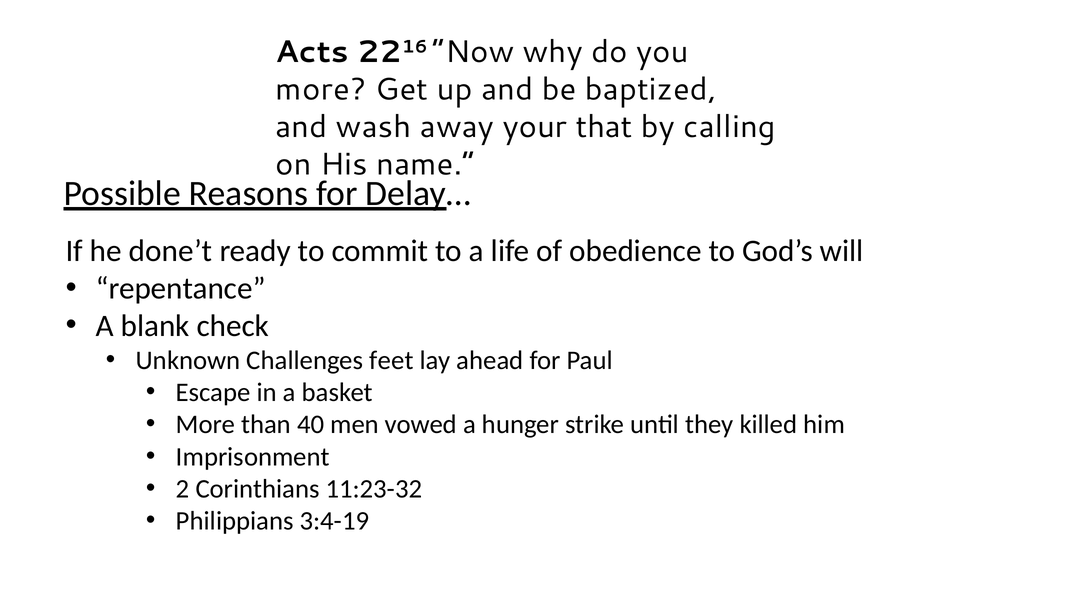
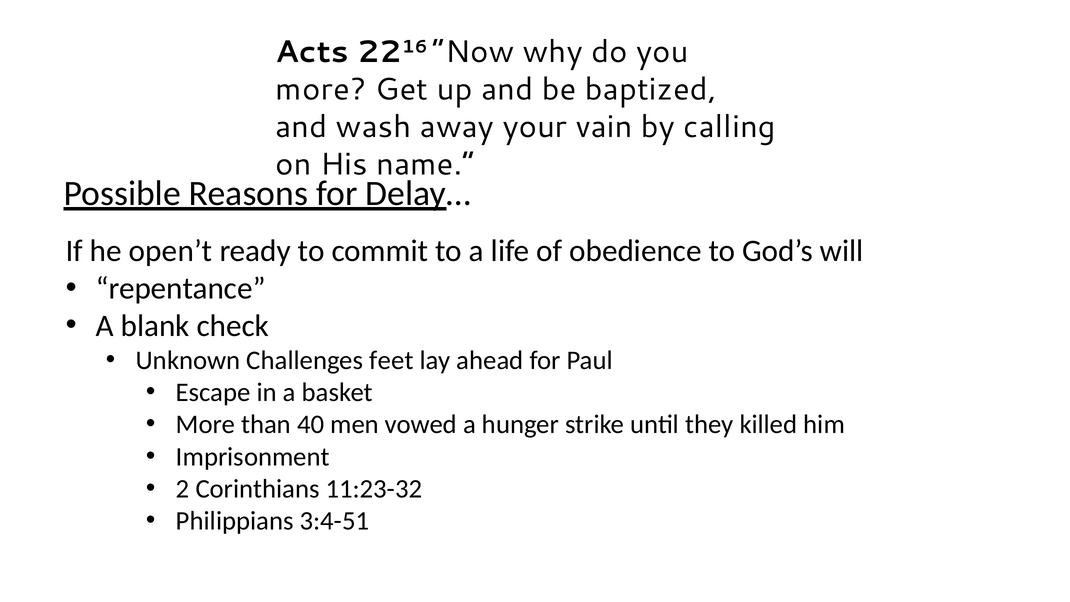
that: that -> vain (604, 127)
done’t: done’t -> open’t (171, 251)
3:4-19: 3:4-19 -> 3:4-51 (334, 521)
